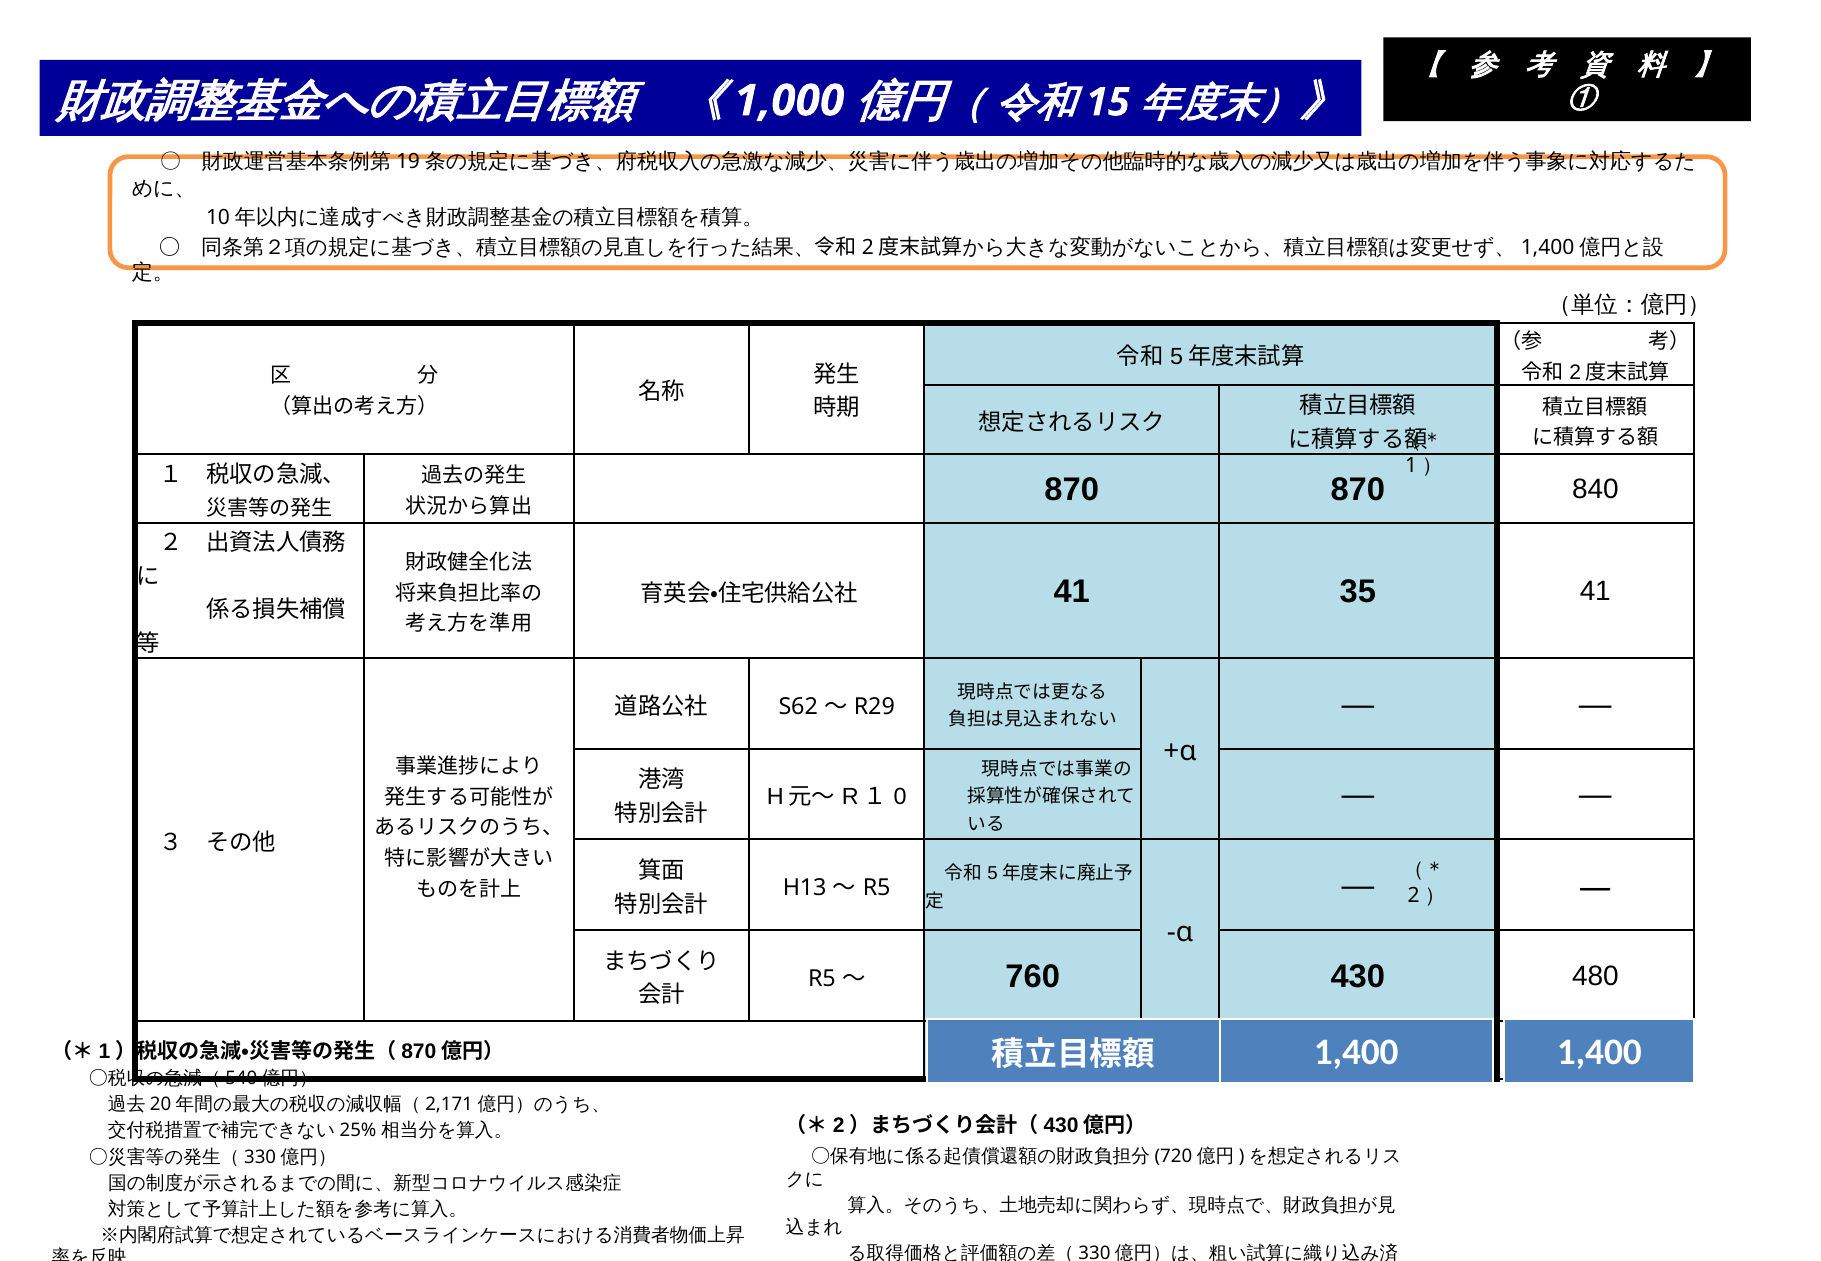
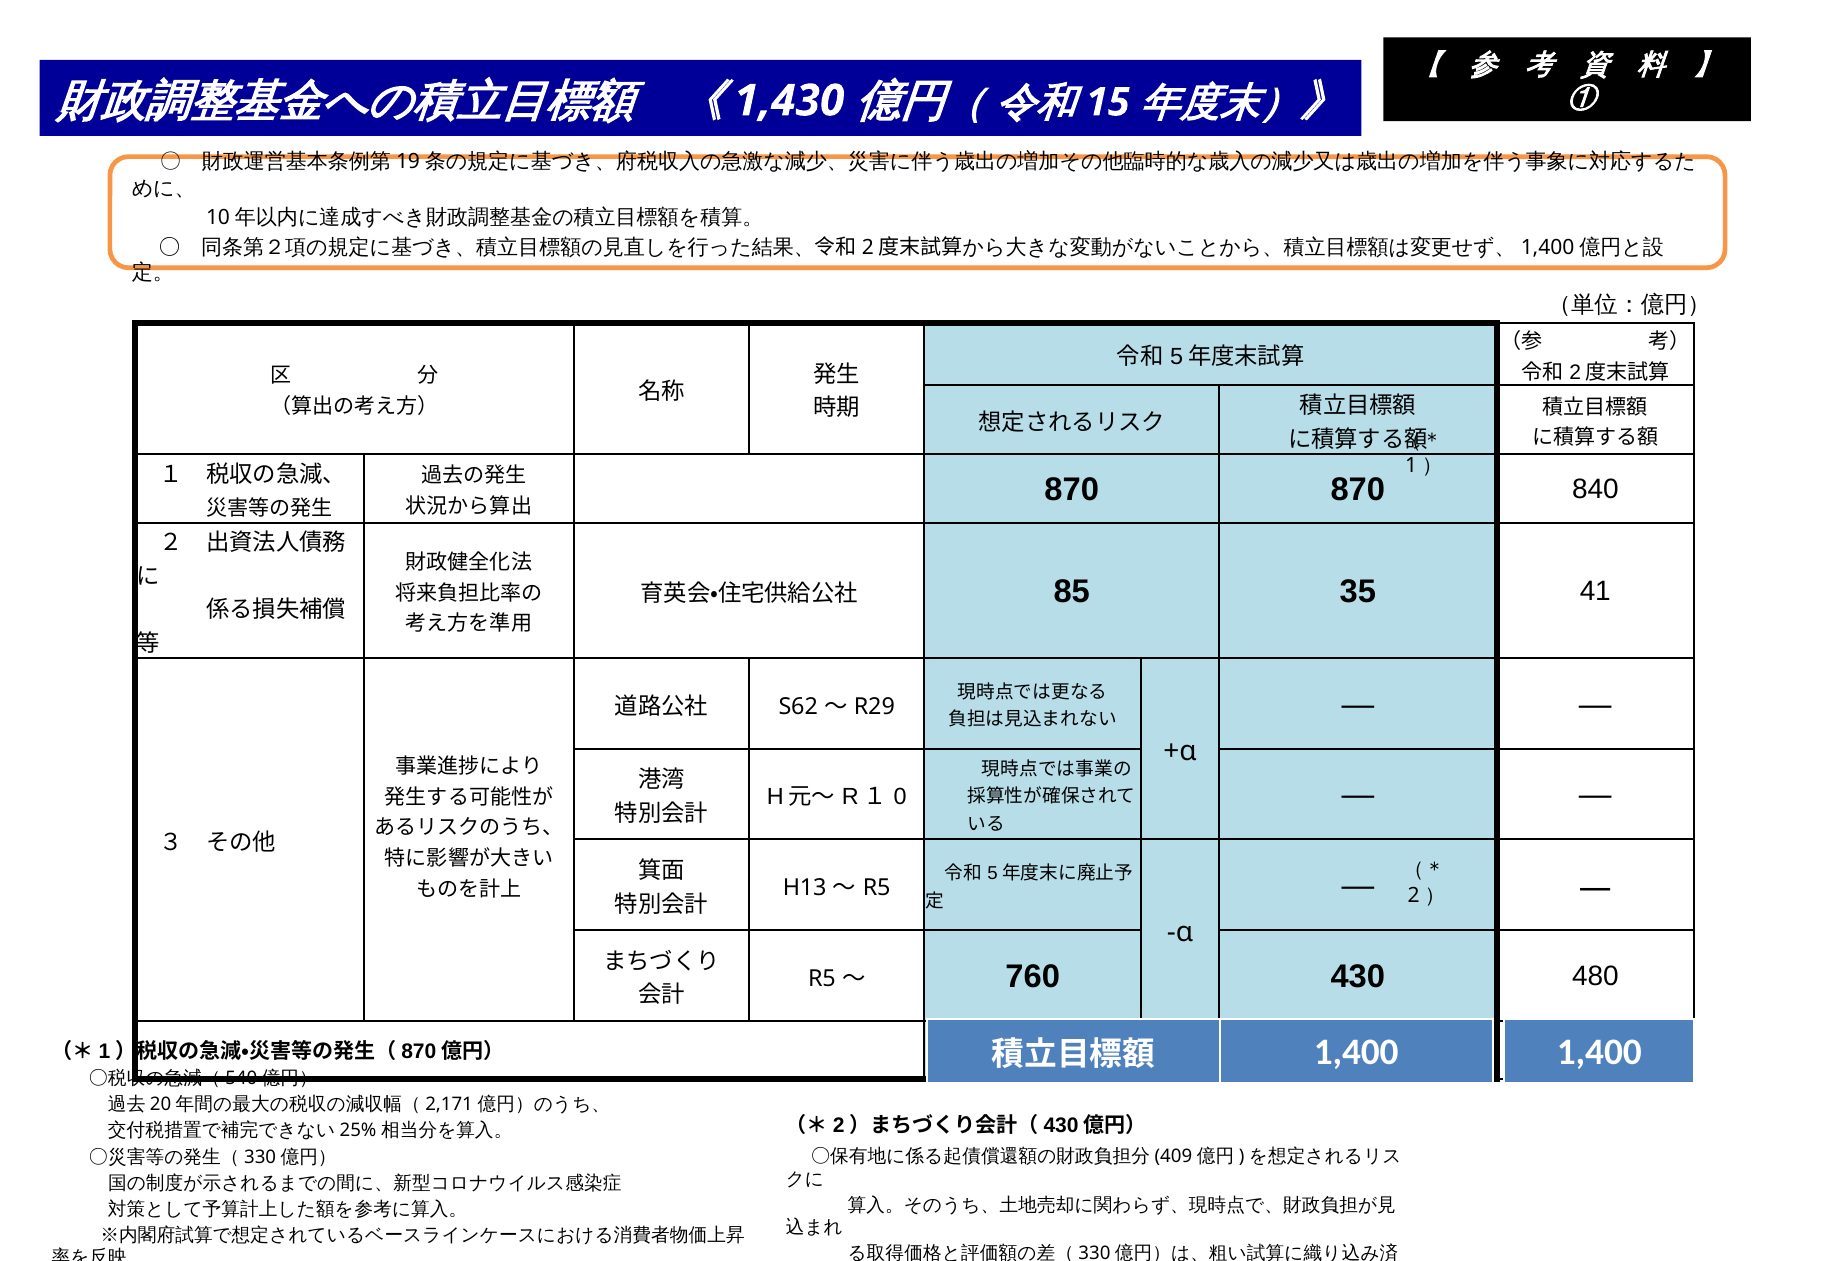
1,000: 1,000 -> 1,430 (789, 101)
41: 41 -> 85 (1072, 591)
720: 720 -> 409 (1173, 1156)
